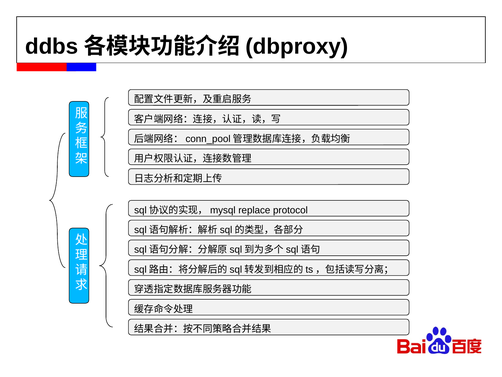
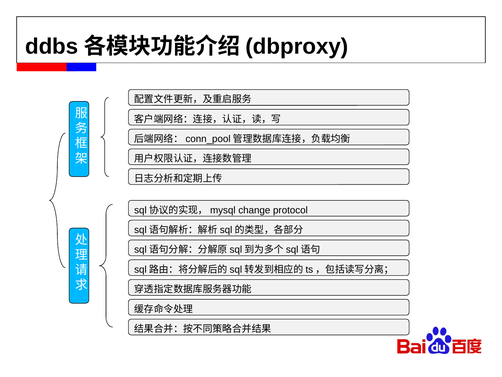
replace: replace -> change (254, 210)
